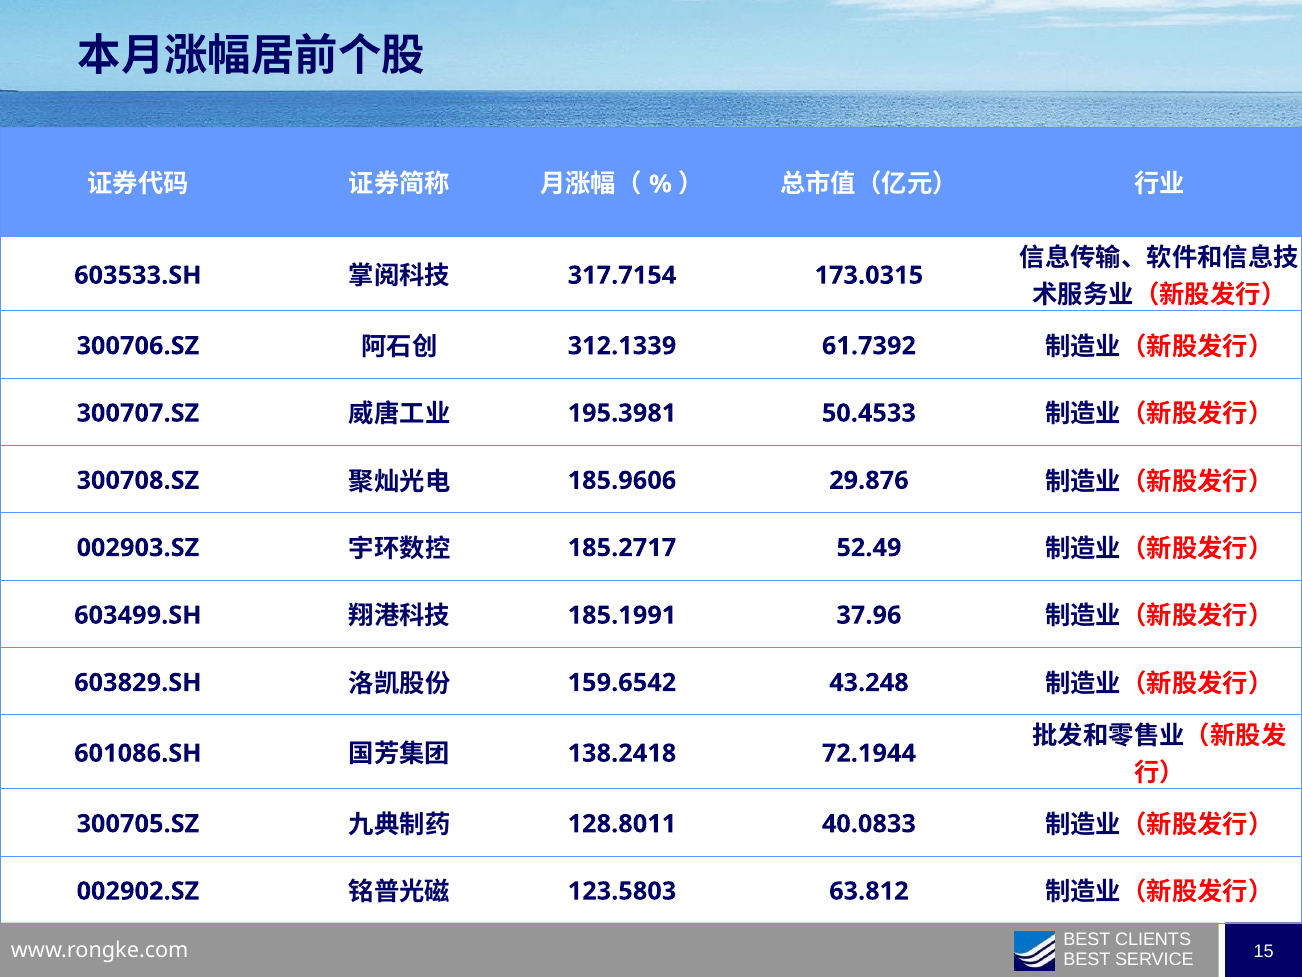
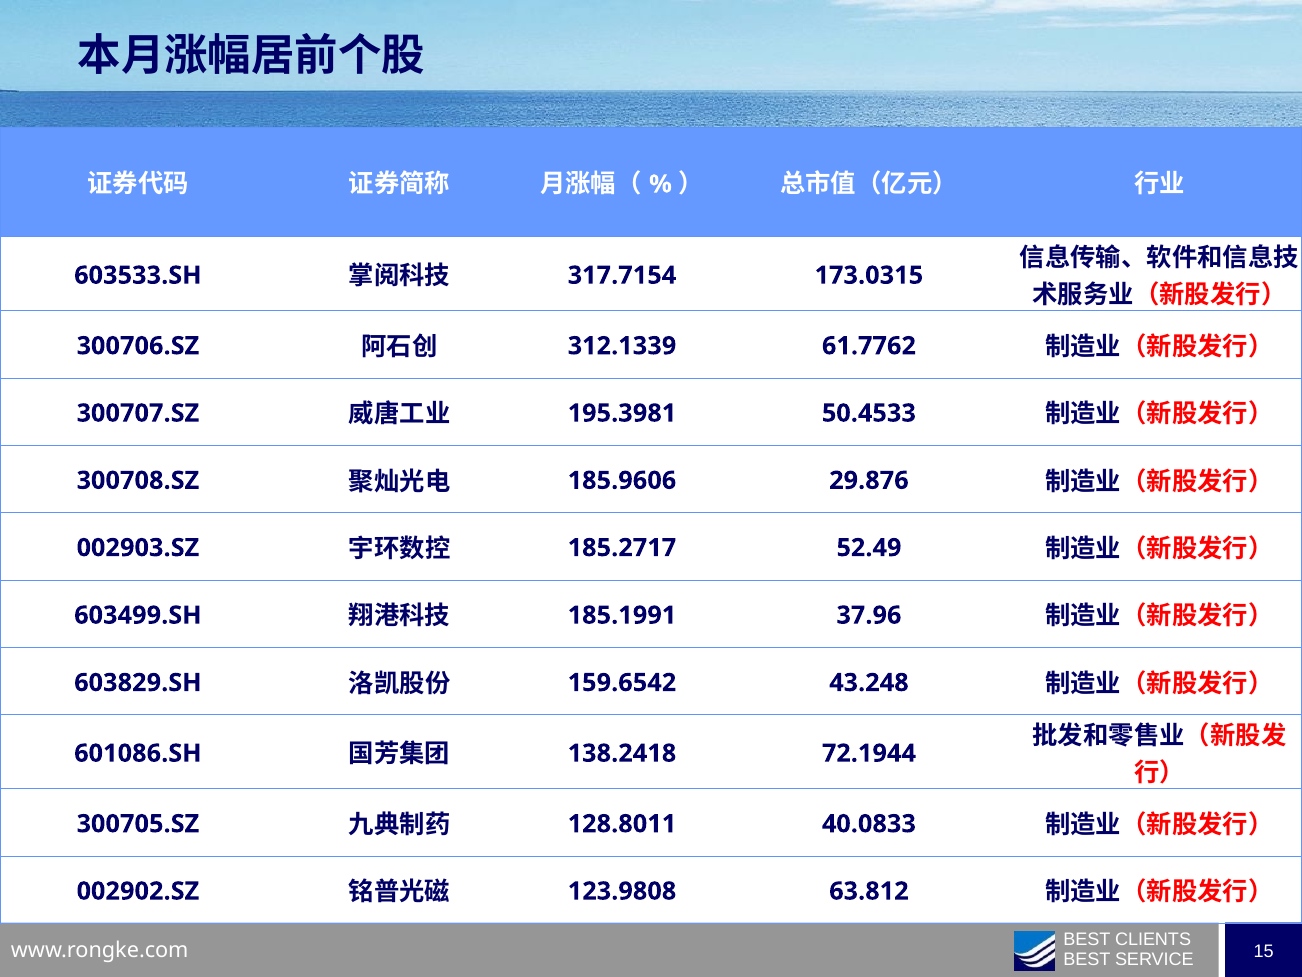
61.7392: 61.7392 -> 61.7762 (869, 346)
123.5803: 123.5803 -> 123.9808 (622, 891)
